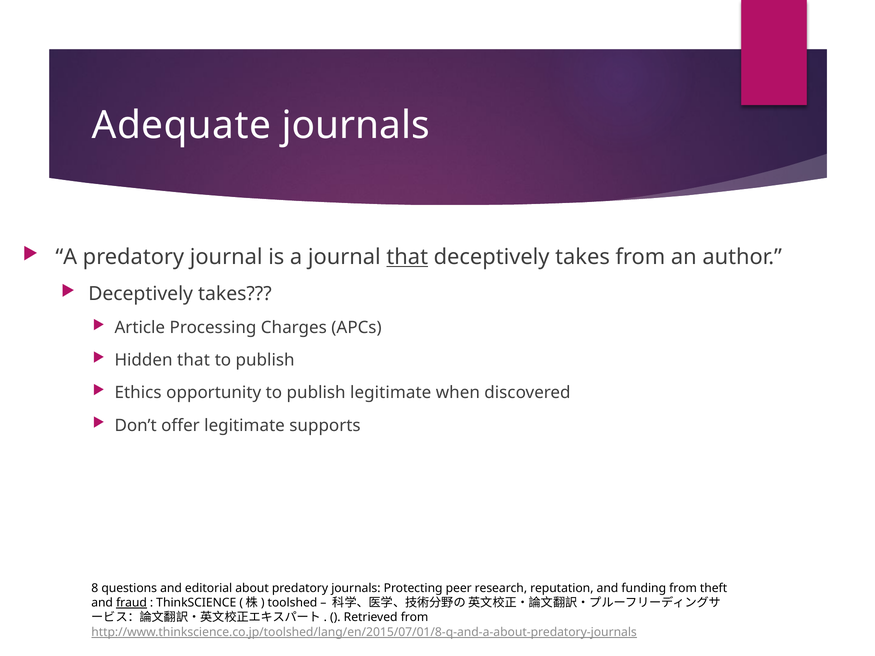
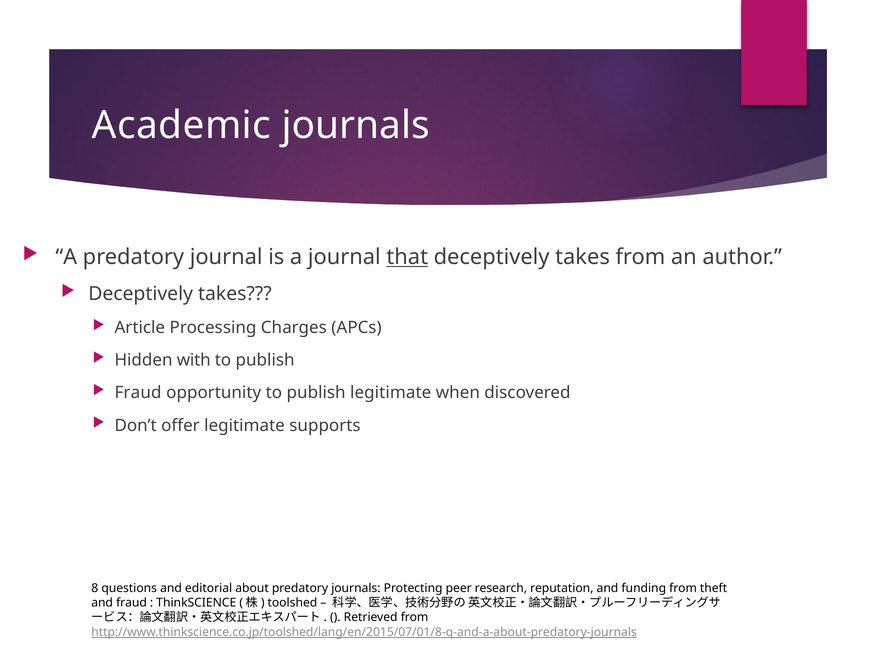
Adequate: Adequate -> Academic (181, 125)
Hidden that: that -> with (194, 360)
Ethics: Ethics -> Fraud (138, 393)
fraud underline: present -> none (131, 603)
